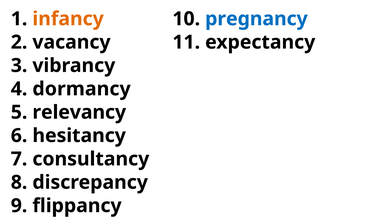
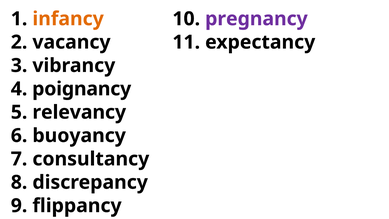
pregnancy colour: blue -> purple (256, 19)
dormancy: dormancy -> poignancy (82, 89)
hesitancy: hesitancy -> buoyancy (79, 136)
